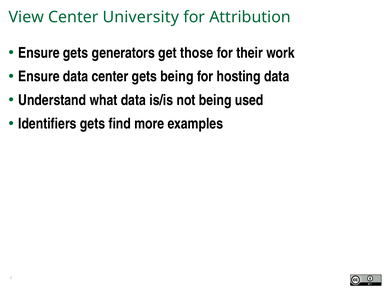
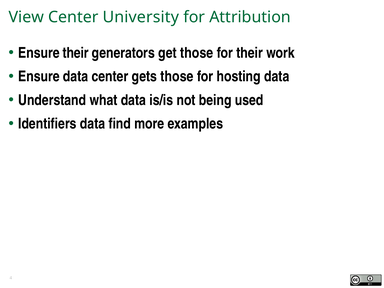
Ensure gets: gets -> their (76, 53)
gets being: being -> those (177, 76)
Identifiers gets: gets -> data (93, 124)
